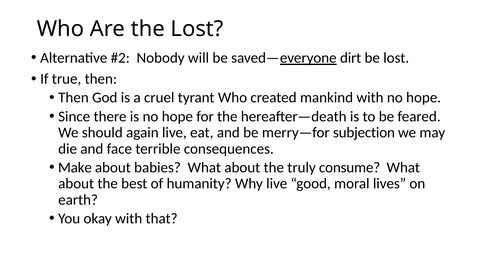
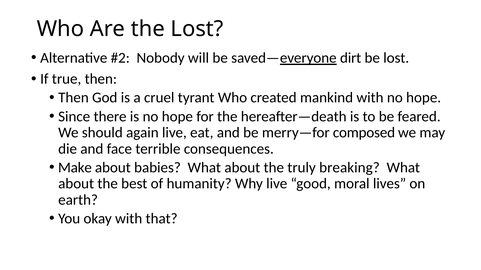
subjection: subjection -> composed (364, 133)
consume: consume -> breaking (349, 168)
